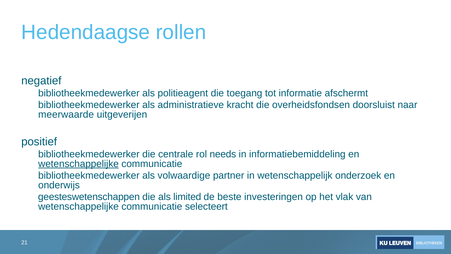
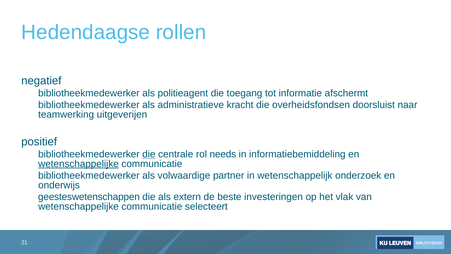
meerwaarde: meerwaarde -> teamwerking (66, 114)
die underline: none -> present (149, 154)
limited: limited -> extern (187, 197)
